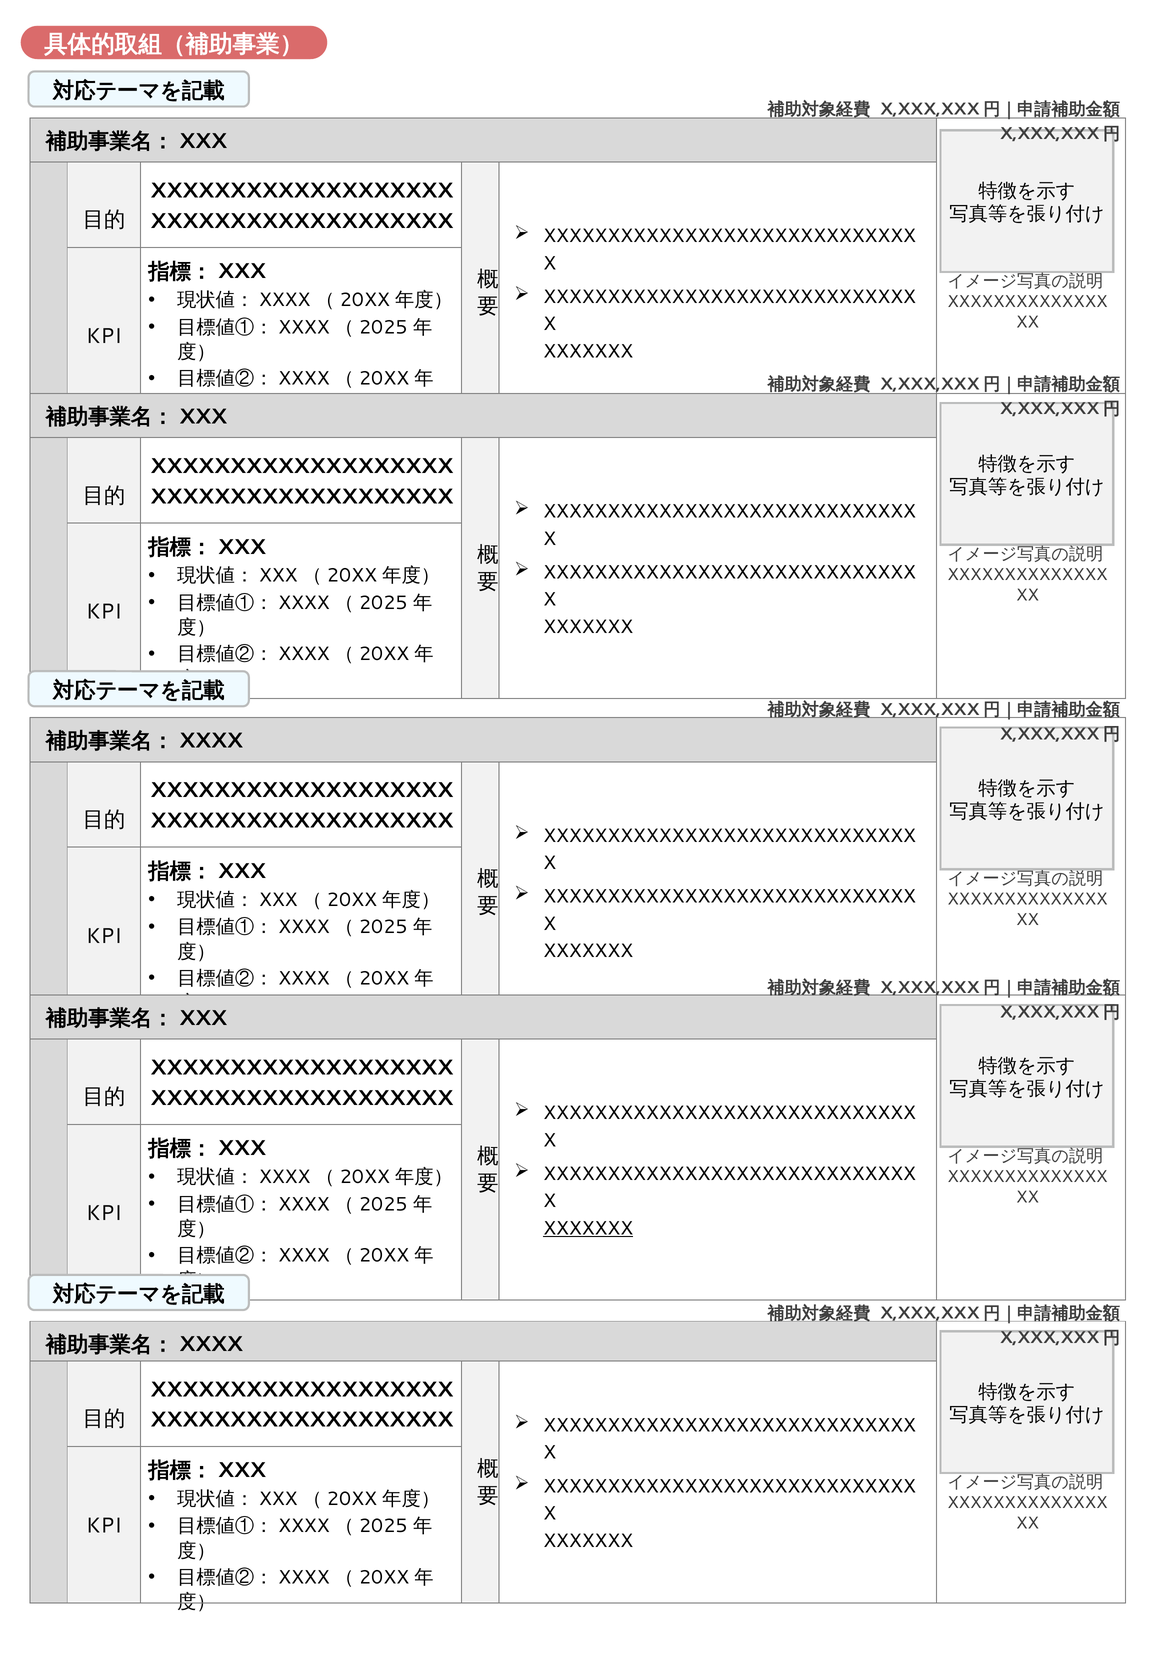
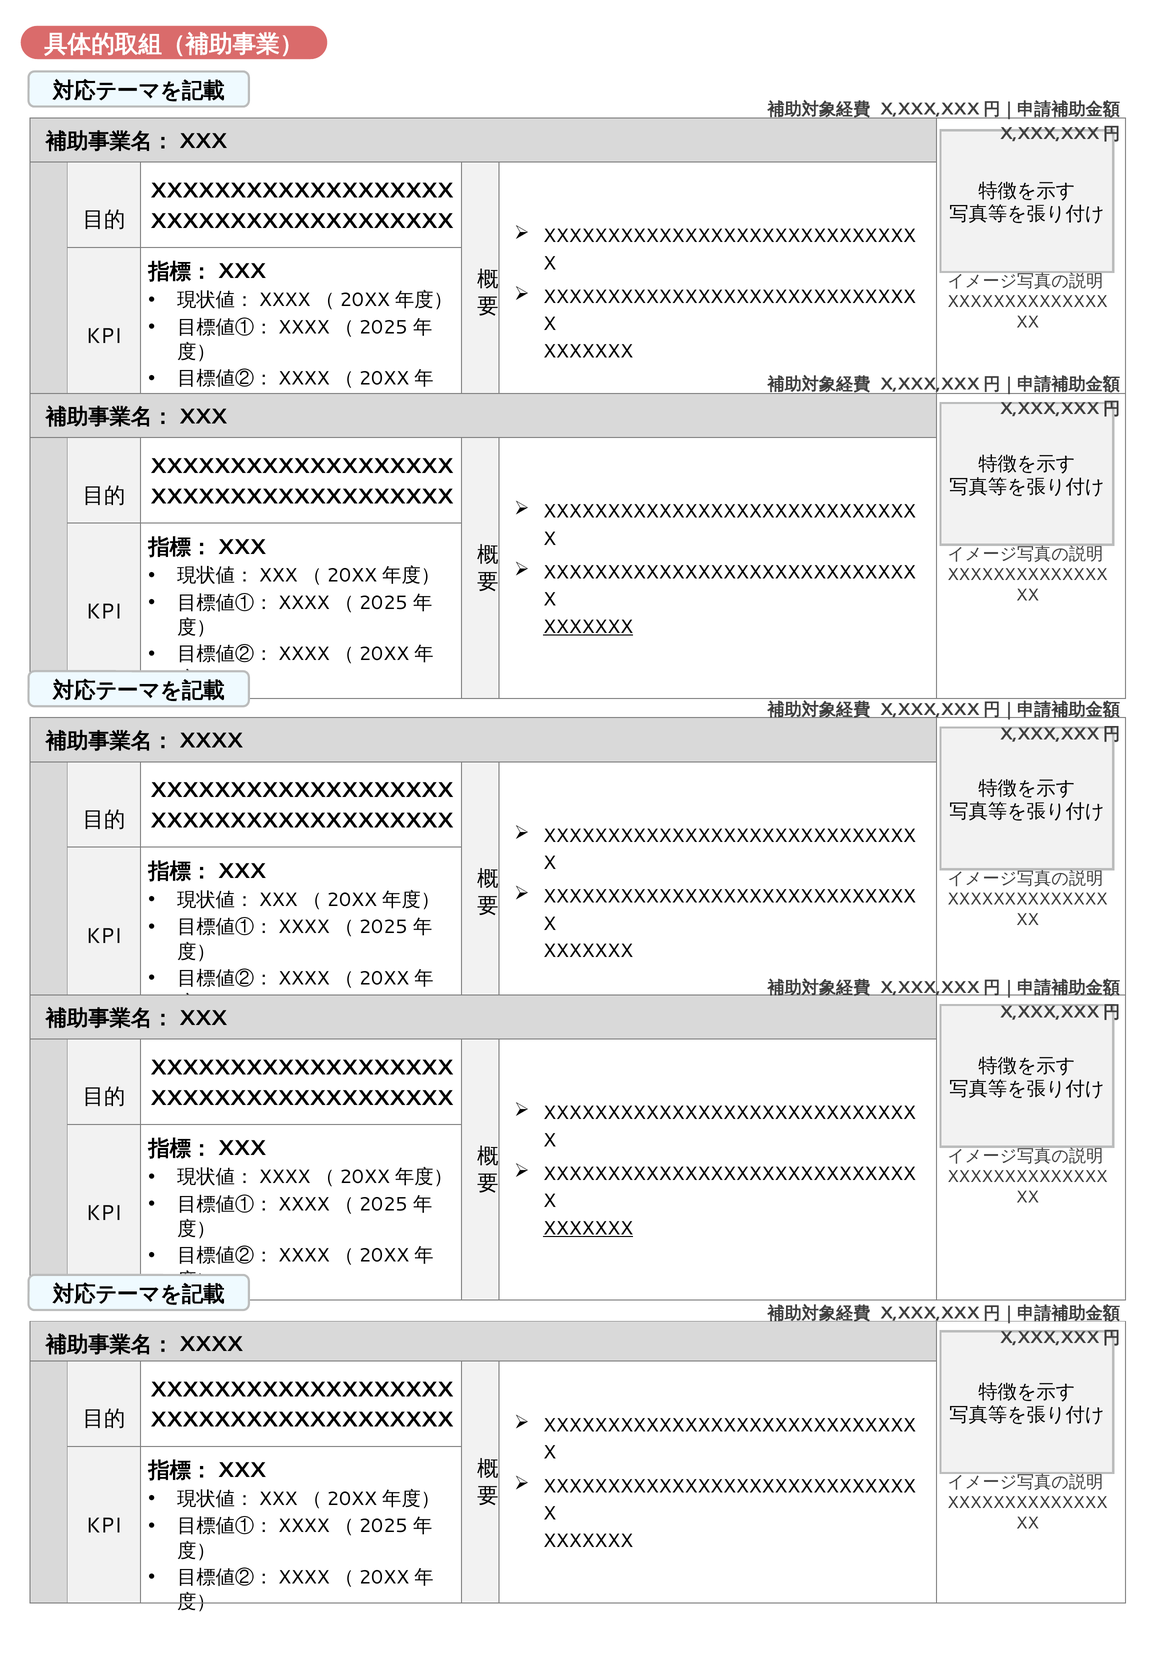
XXXXXXX underline: none -> present (588, 627)
